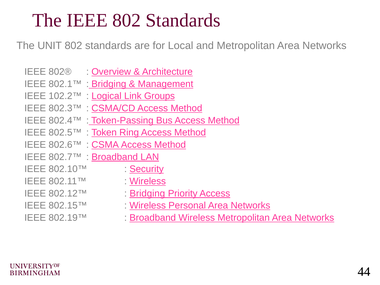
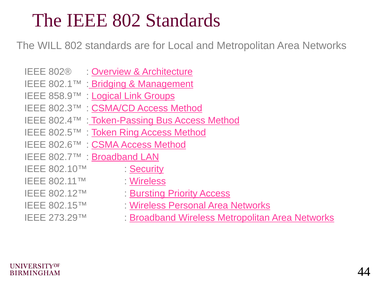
UNIT: UNIT -> WILL (50, 46)
102.2™: 102.2™ -> 858.9™ (65, 96)
Bridging: Bridging -> Bursting (147, 193)
802.19™: 802.19™ -> 273.29™ (68, 218)
